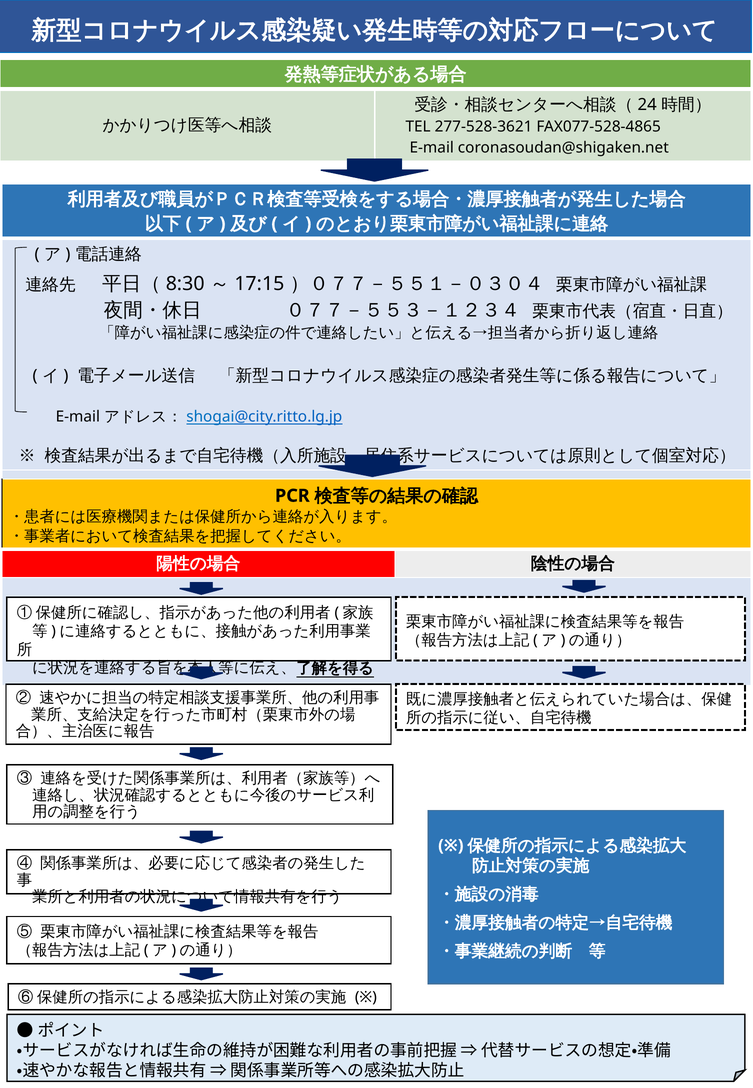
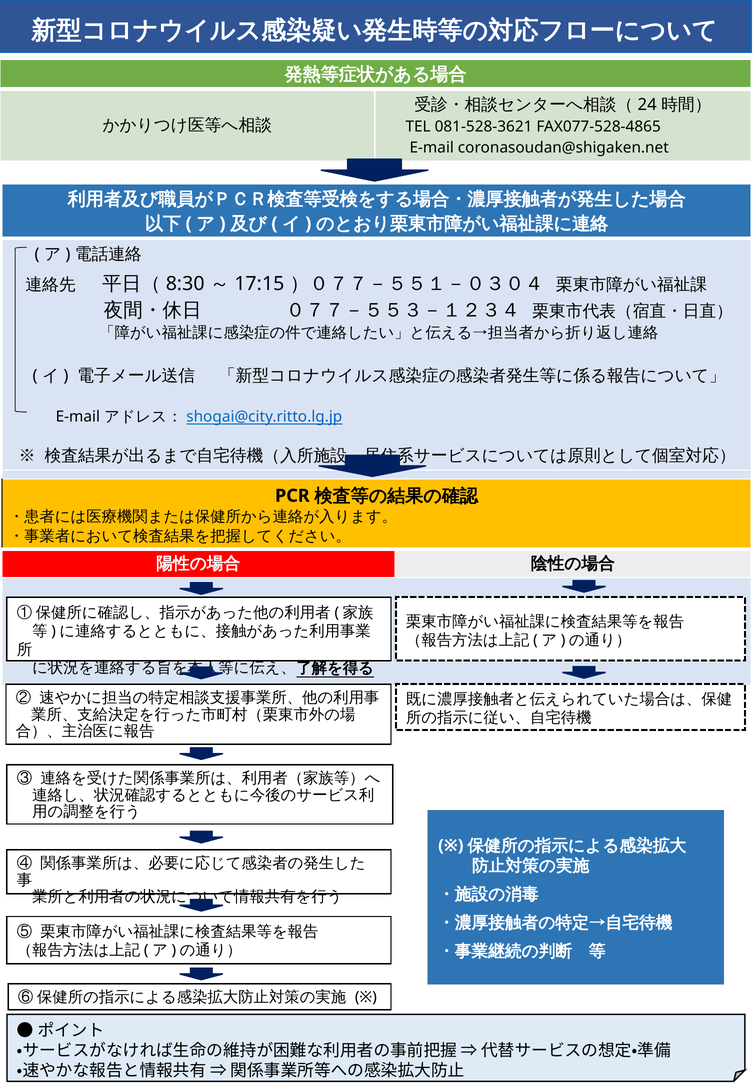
277-528-3621: 277-528-3621 -> 081-528-3621 (484, 127)
